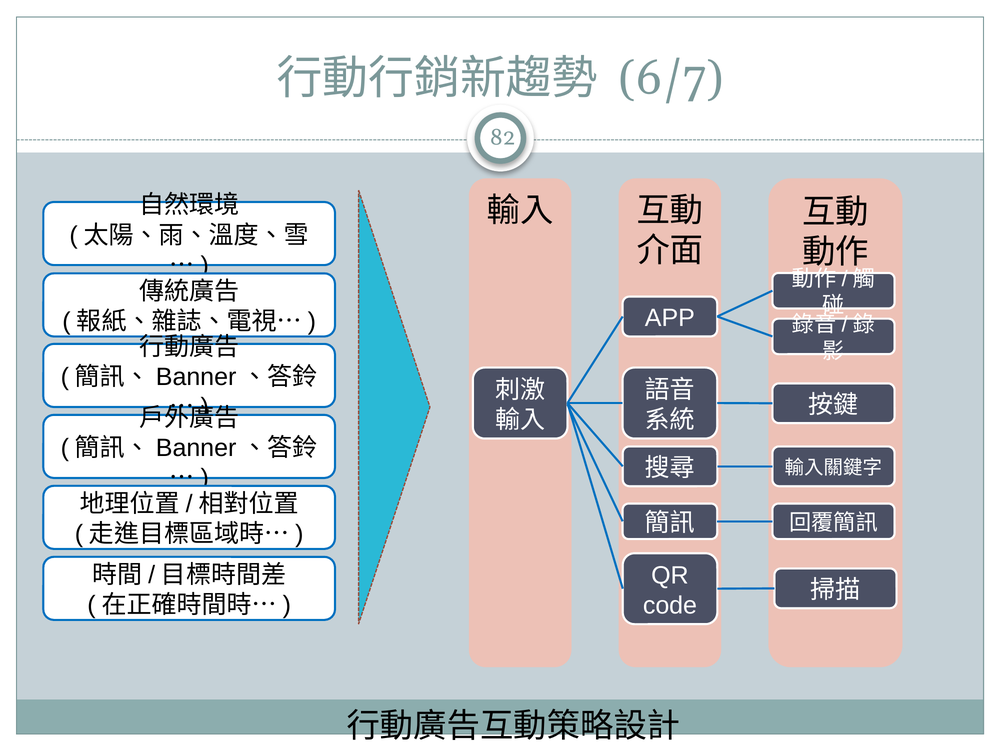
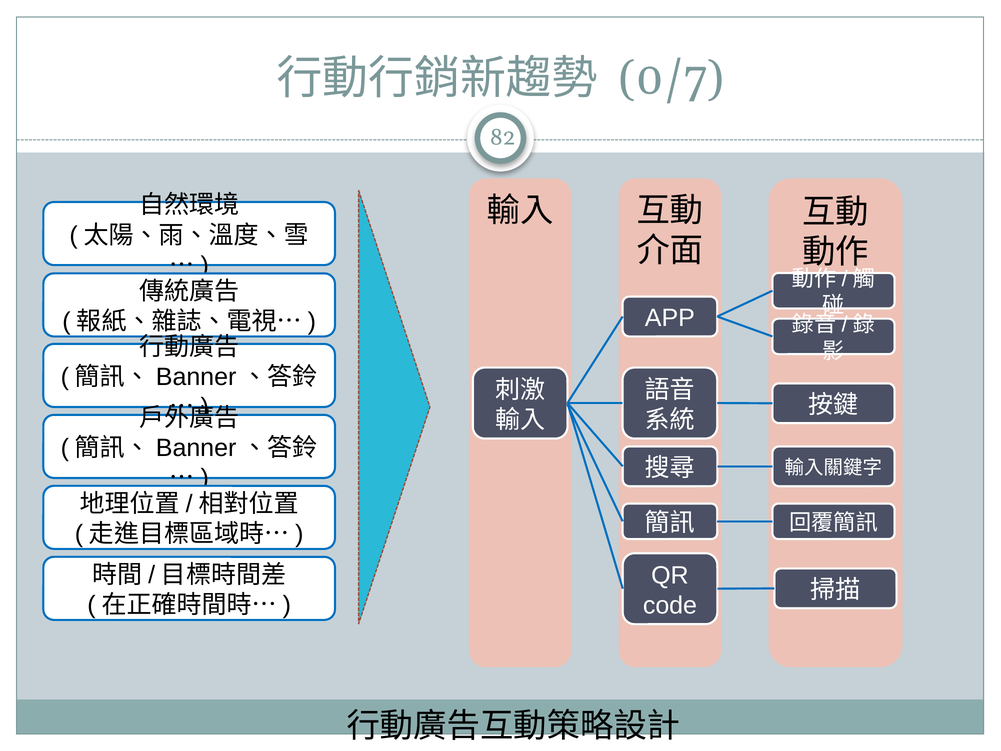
6/7: 6/7 -> 0/7 (672, 79)
